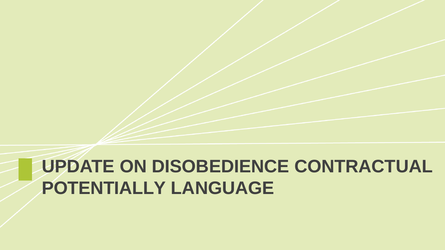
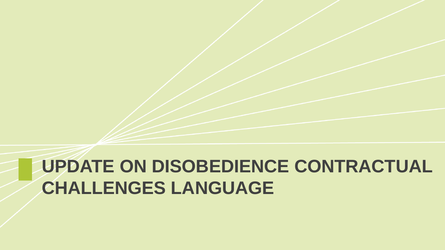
POTENTIALLY: POTENTIALLY -> CHALLENGES (104, 188)
